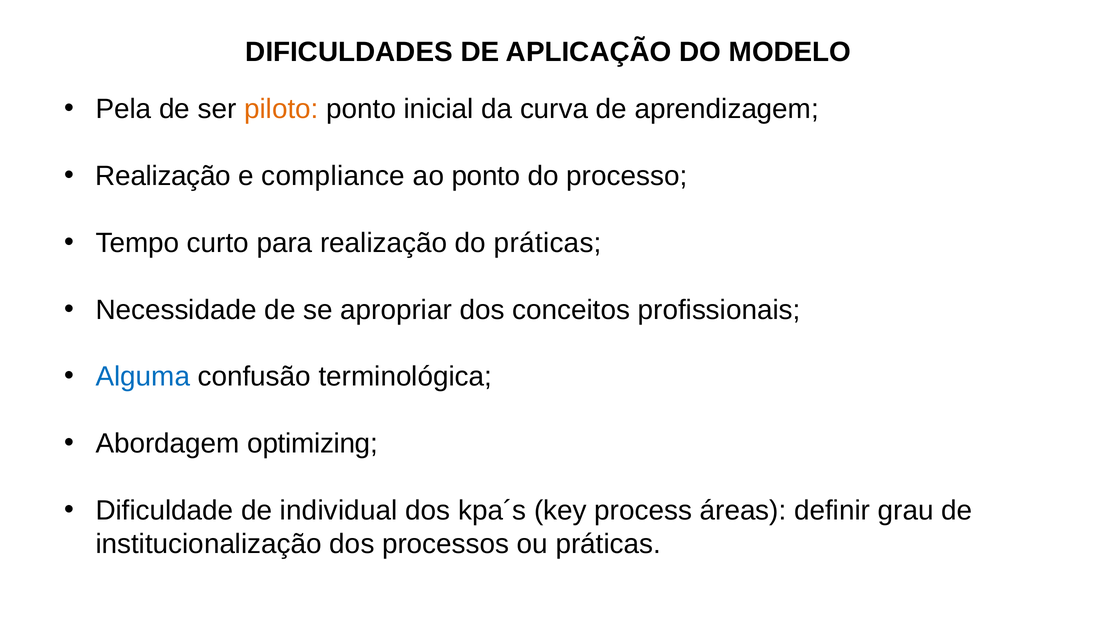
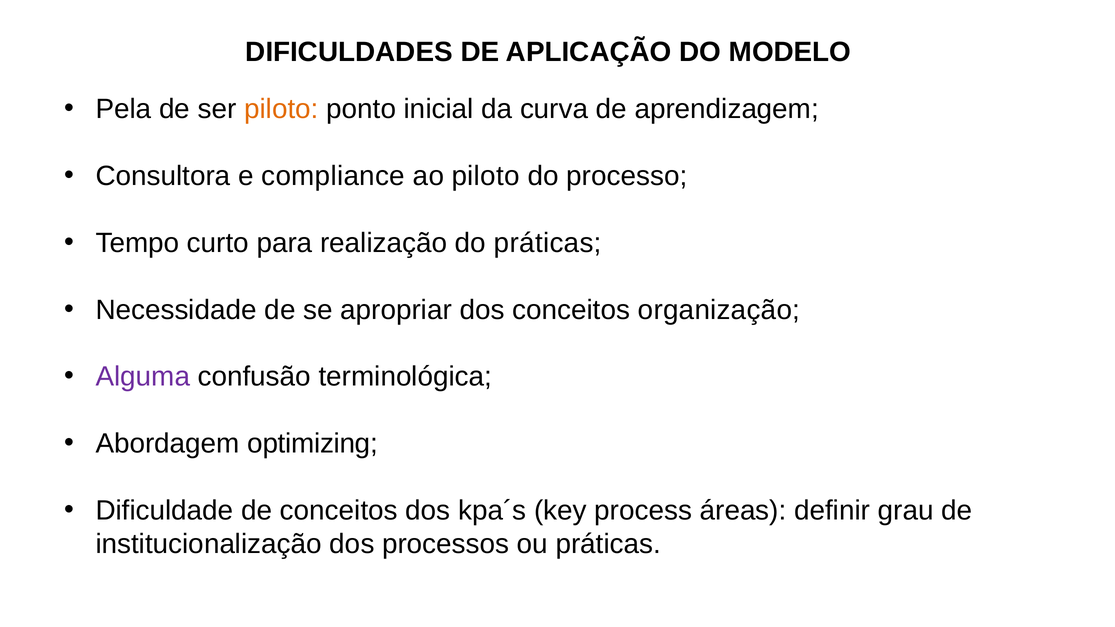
Realização: Realização -> Consultora (163, 176)
ao ponto: ponto -> piloto (486, 176)
profissionais: profissionais -> organização (719, 310)
Alguma colour: blue -> purple (143, 377)
de individual: individual -> conceitos (339, 511)
